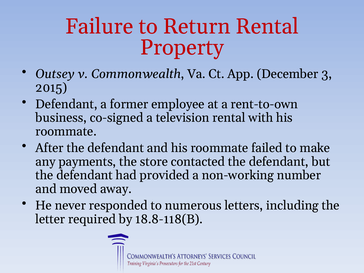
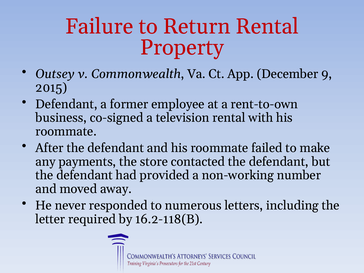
3: 3 -> 9 (327, 74)
18.8-118(B: 18.8-118(B -> 16.2-118(B (169, 219)
